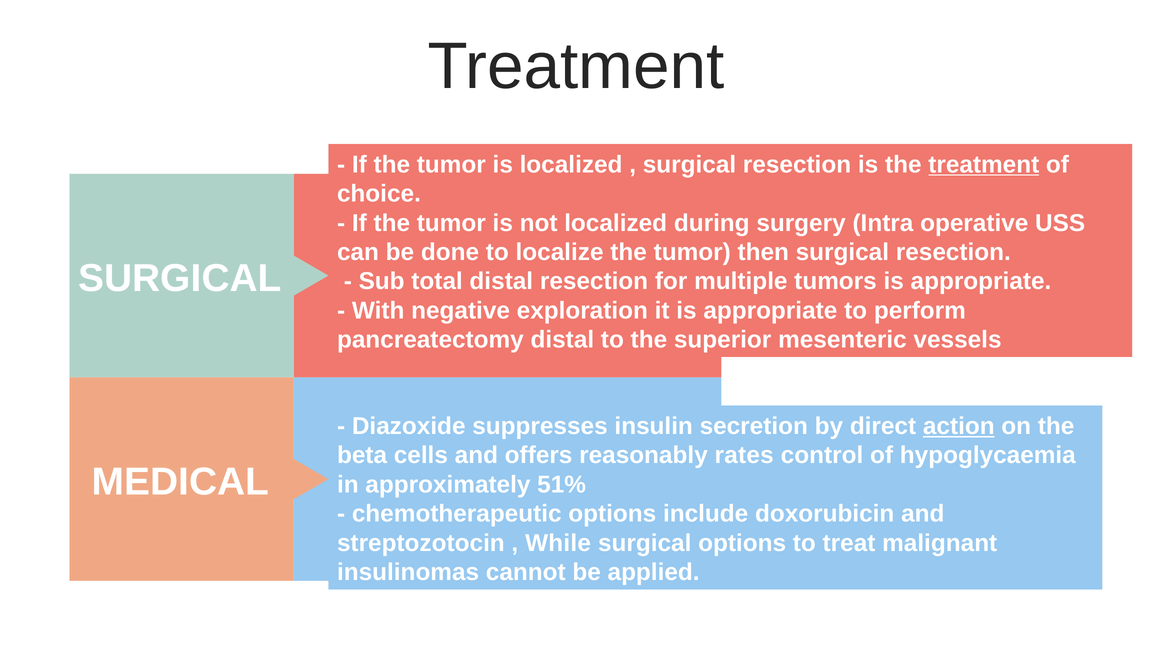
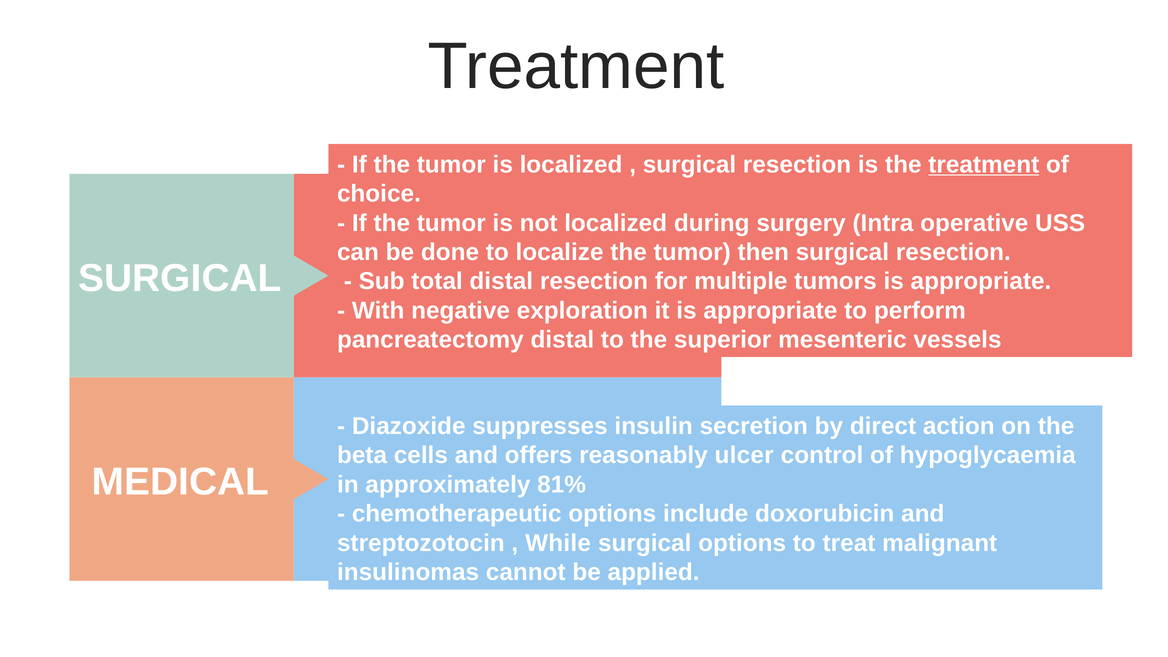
action underline: present -> none (959, 426)
rates: rates -> ulcer (744, 455)
51%: 51% -> 81% (562, 485)
